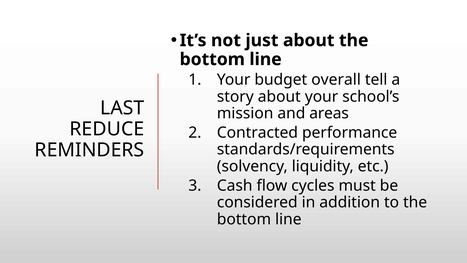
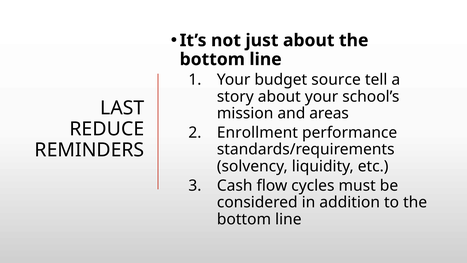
overall: overall -> source (336, 80)
Contracted: Contracted -> Enrollment (257, 132)
